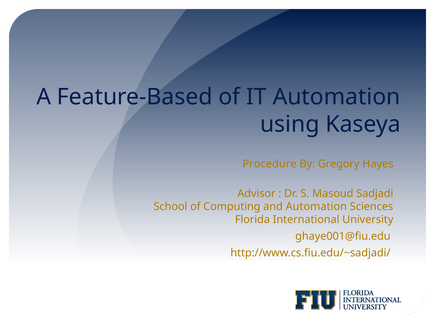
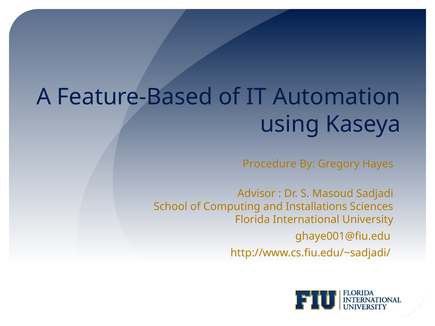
and Automation: Automation -> Installations (316, 207)
